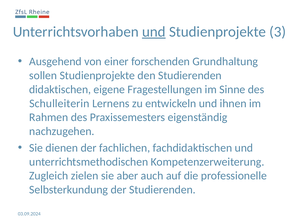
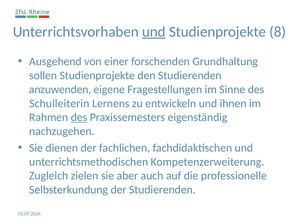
3: 3 -> 8 (278, 32)
didaktischen: didaktischen -> anzuwenden (60, 90)
des underline: none -> present (79, 117)
